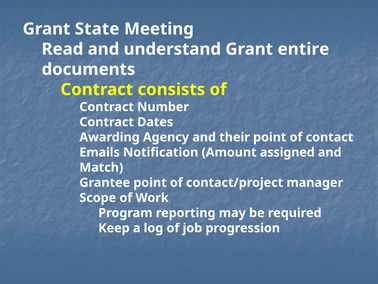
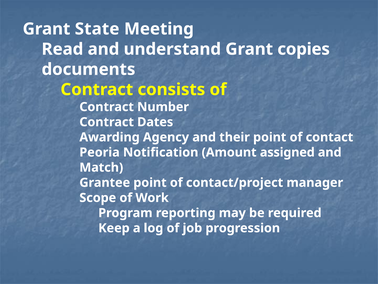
entire: entire -> copies (304, 49)
Emails: Emails -> Peoria (100, 152)
